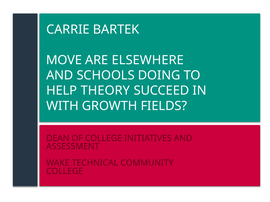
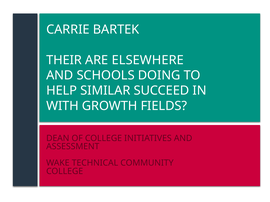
MOVE: MOVE -> THEIR (64, 60)
THEORY: THEORY -> SIMILAR (105, 91)
